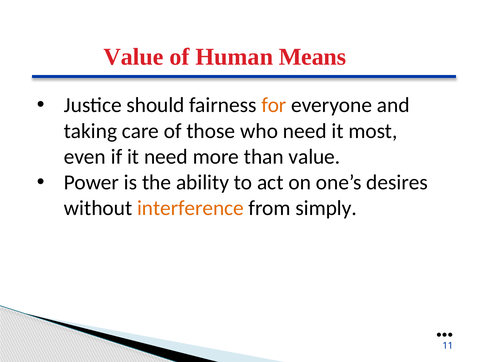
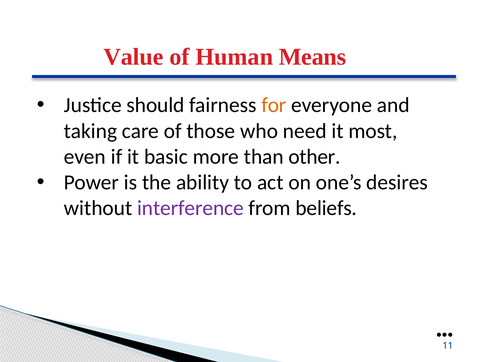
it need: need -> basic (166, 157)
than value: value -> other (314, 157)
interference colour: orange -> purple (191, 208)
simply: simply -> beliefs (326, 208)
